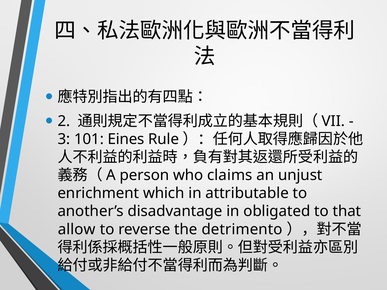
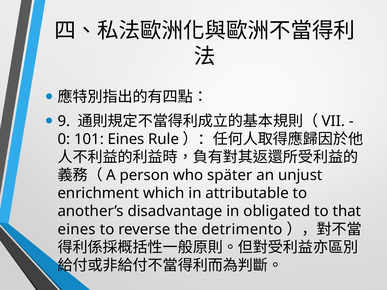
2: 2 -> 9 (64, 121)
3: 3 -> 0 (64, 139)
claims: claims -> später (230, 175)
allow: allow -> eines (77, 229)
